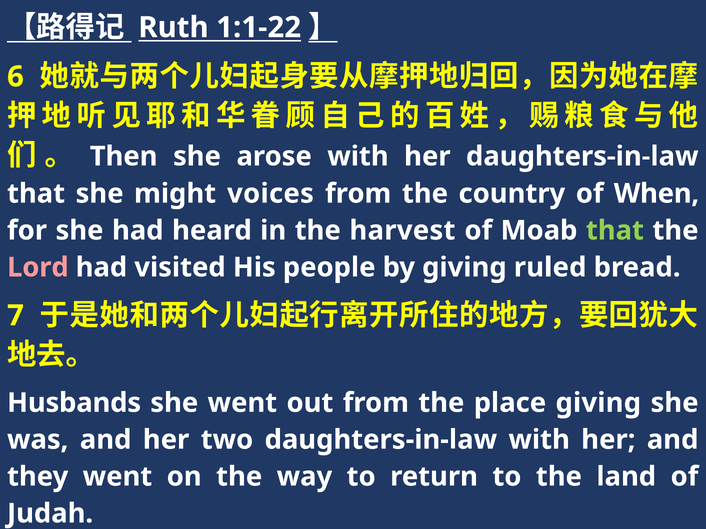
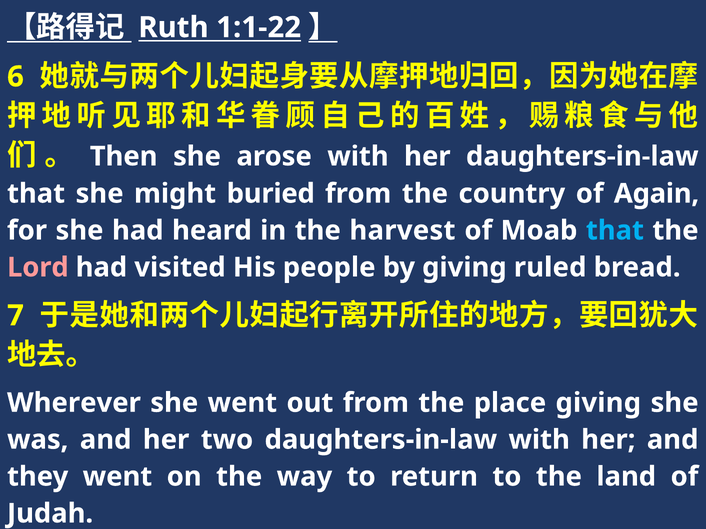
voices: voices -> buried (271, 194)
When: When -> Again (656, 194)
that colour: light green -> light blue (615, 231)
Husbands: Husbands -> Wherever (74, 403)
